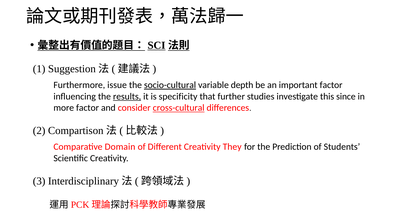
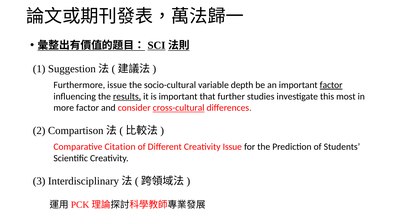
socio-cultural underline: present -> none (170, 85)
factor underline: none -> present (331, 85)
is specificity: specificity -> important (178, 96)
since: since -> most (346, 96)
Domain: Domain -> Citation (120, 147)
Creativity They: They -> Issue (232, 147)
